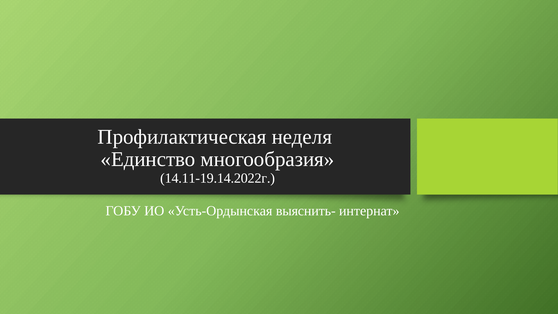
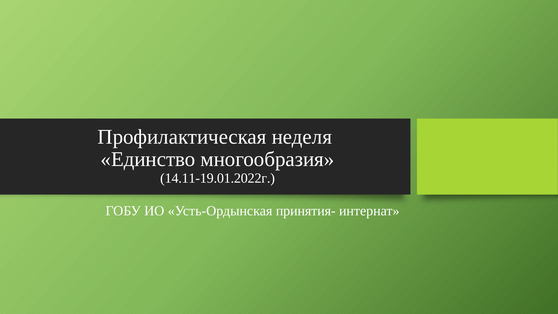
14.11-19.14.2022г: 14.11-19.14.2022г -> 14.11-19.01.2022г (218, 178)
выяснить-: выяснить- -> принятия- (306, 211)
